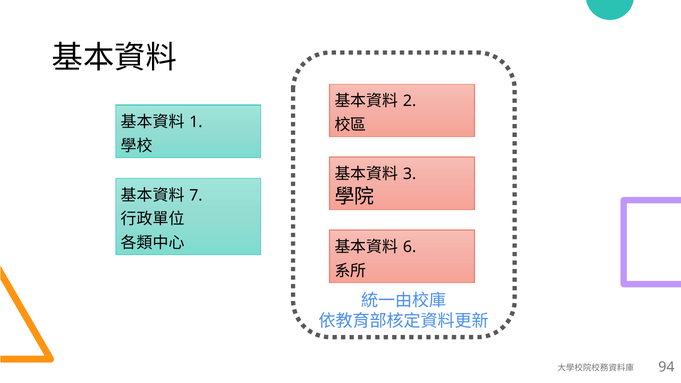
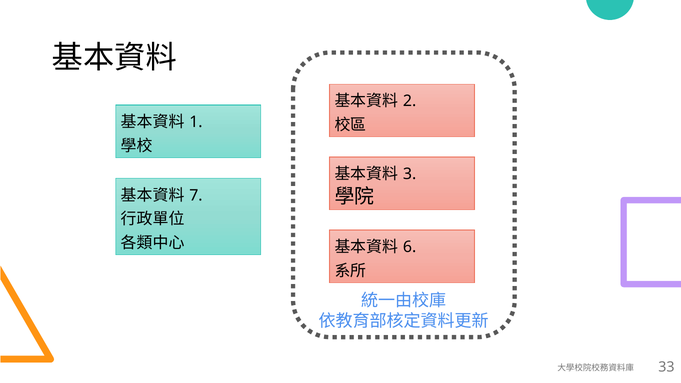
94: 94 -> 33 (666, 367)
